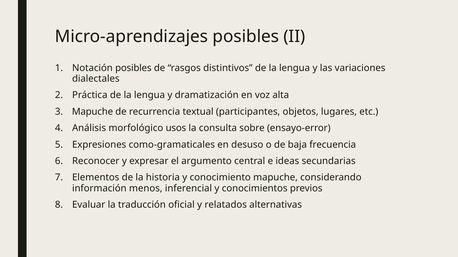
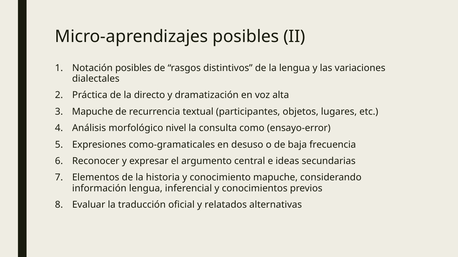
Práctica de la lengua: lengua -> directo (150, 95)
usos: usos -> nivel (176, 128)
sobre: sobre -> como (252, 128)
información menos: menos -> lengua (146, 189)
